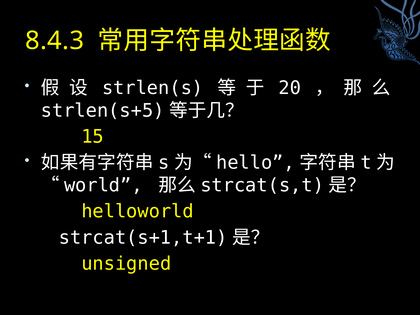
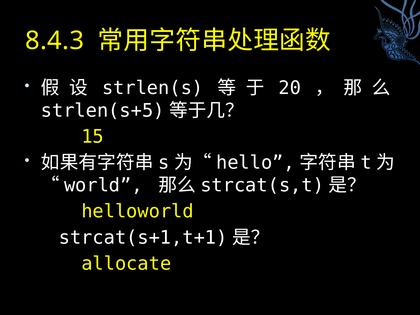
unsigned: unsigned -> allocate (126, 264)
